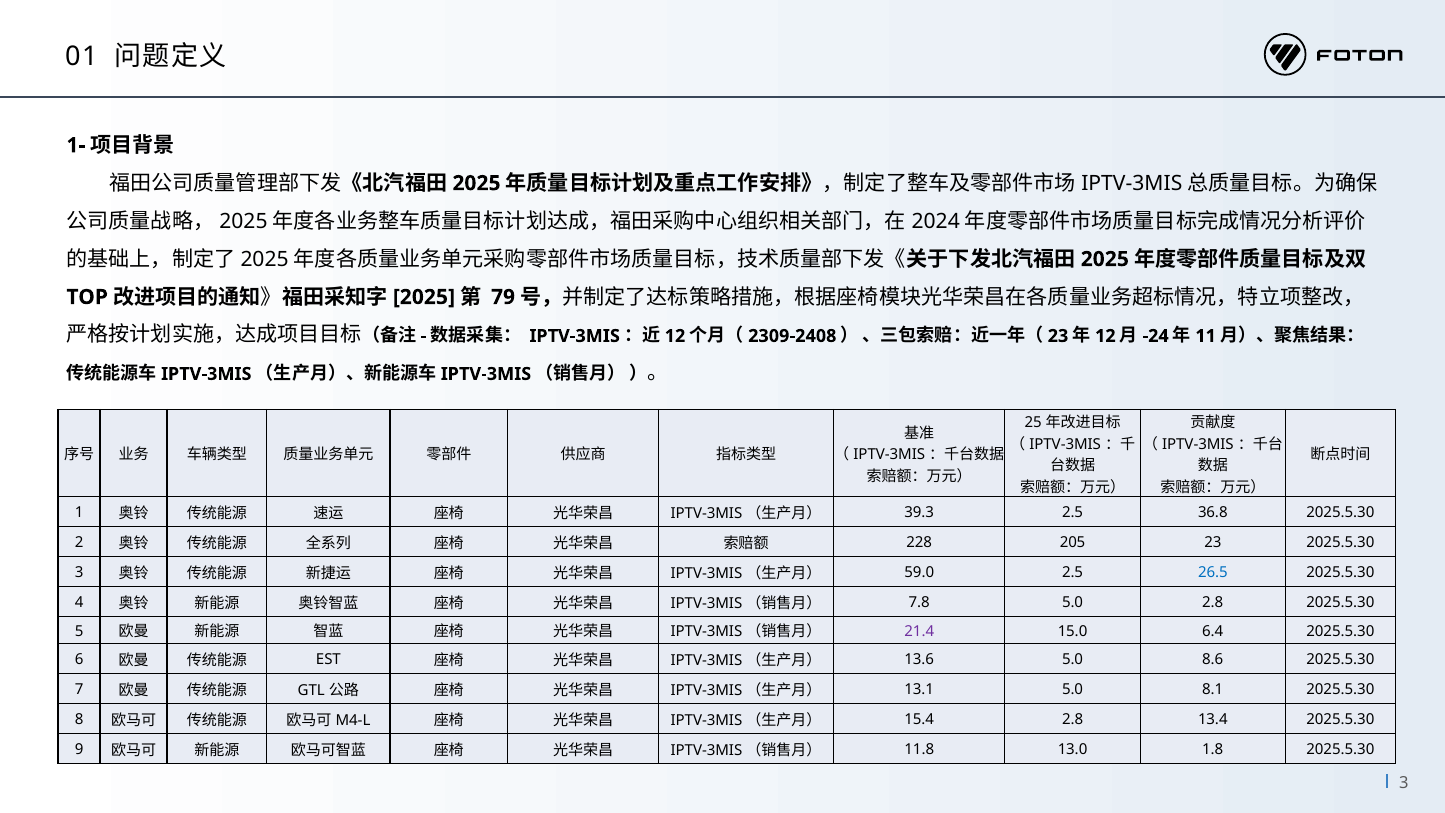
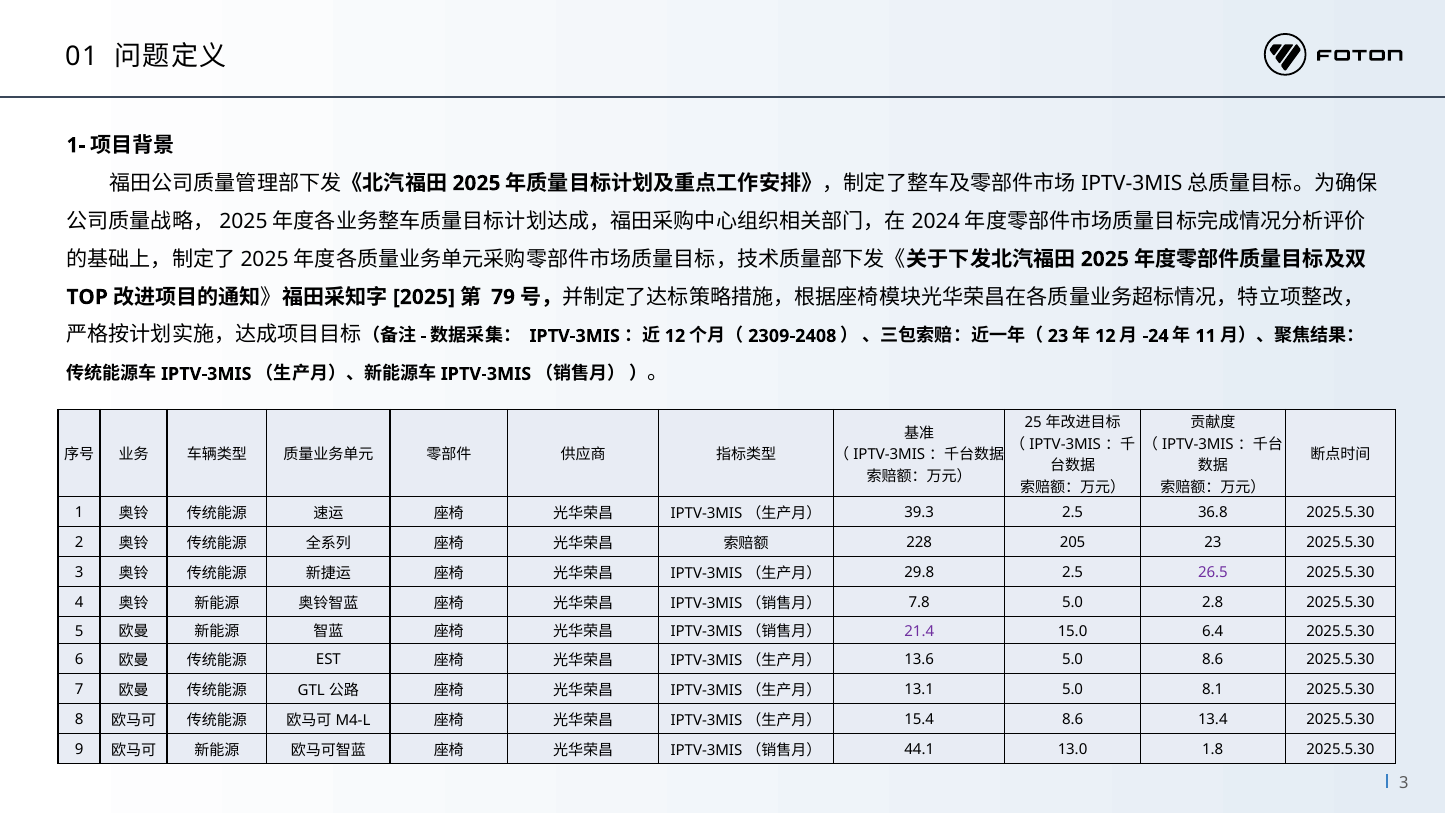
59.0: 59.0 -> 29.8 (919, 573)
26.5 colour: blue -> purple (1213, 573)
15.4 2.8: 2.8 -> 8.6 (1073, 720)
11.8: 11.8 -> 44.1 (919, 750)
